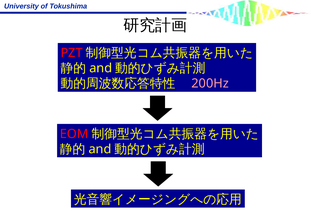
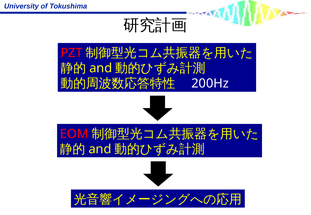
200Hz colour: pink -> white (210, 84)
